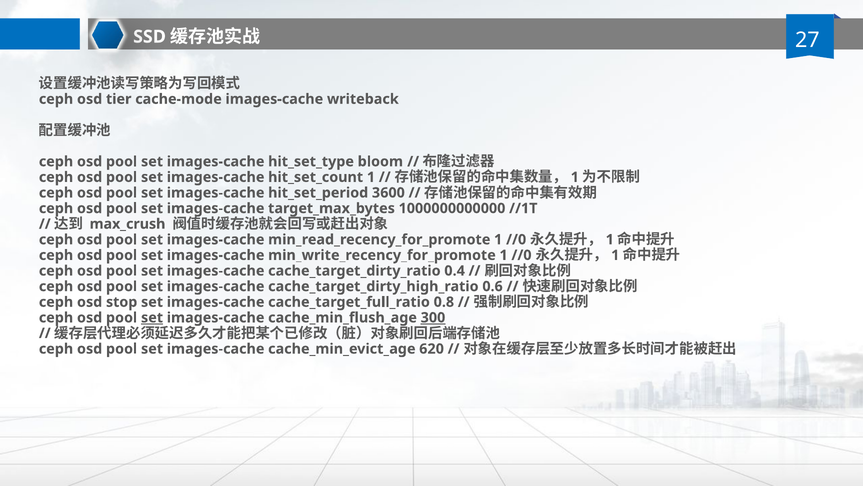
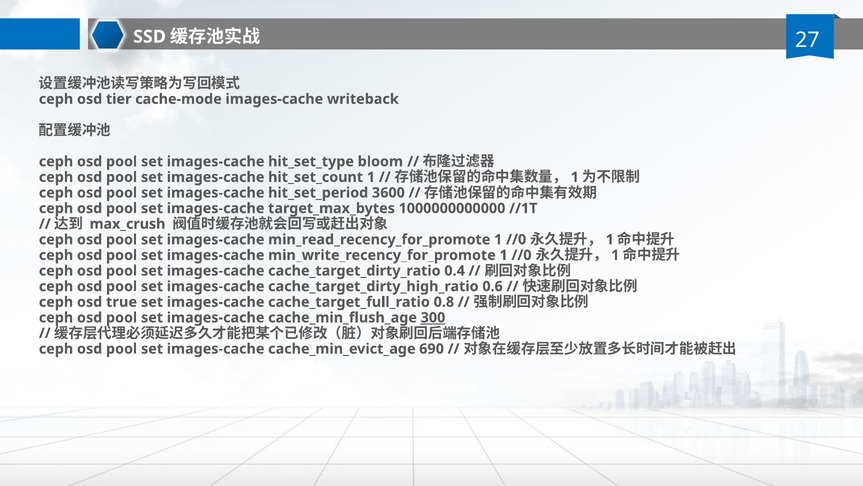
stop: stop -> true (122, 302)
set underline: present -> none (152, 317)
620: 620 -> 690 (432, 349)
